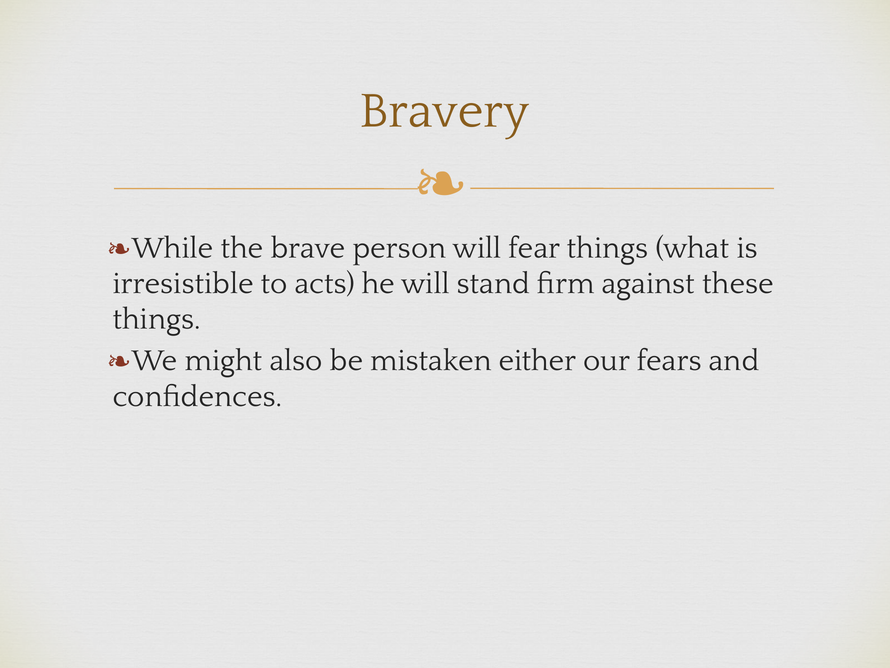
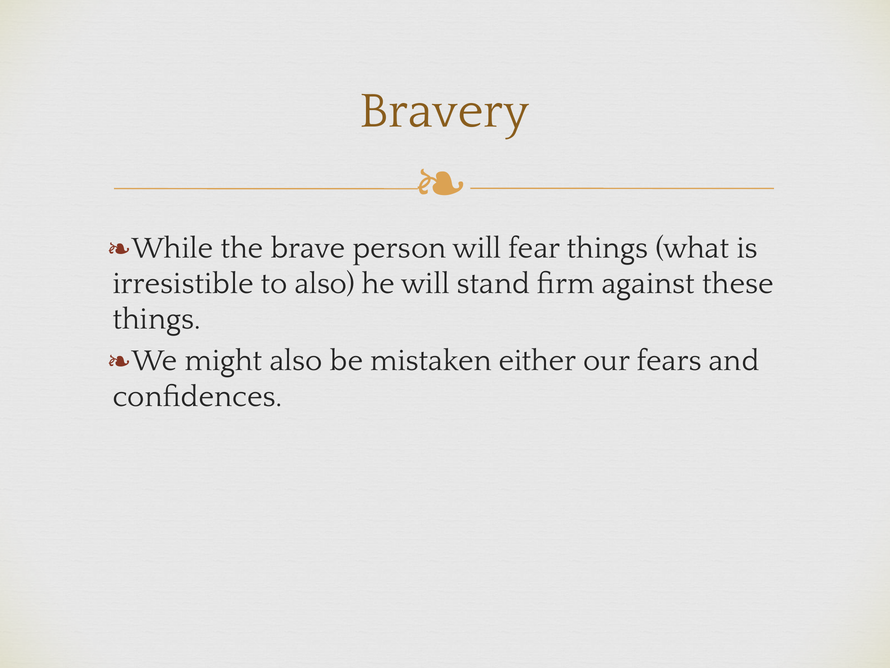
to acts: acts -> also (325, 283)
